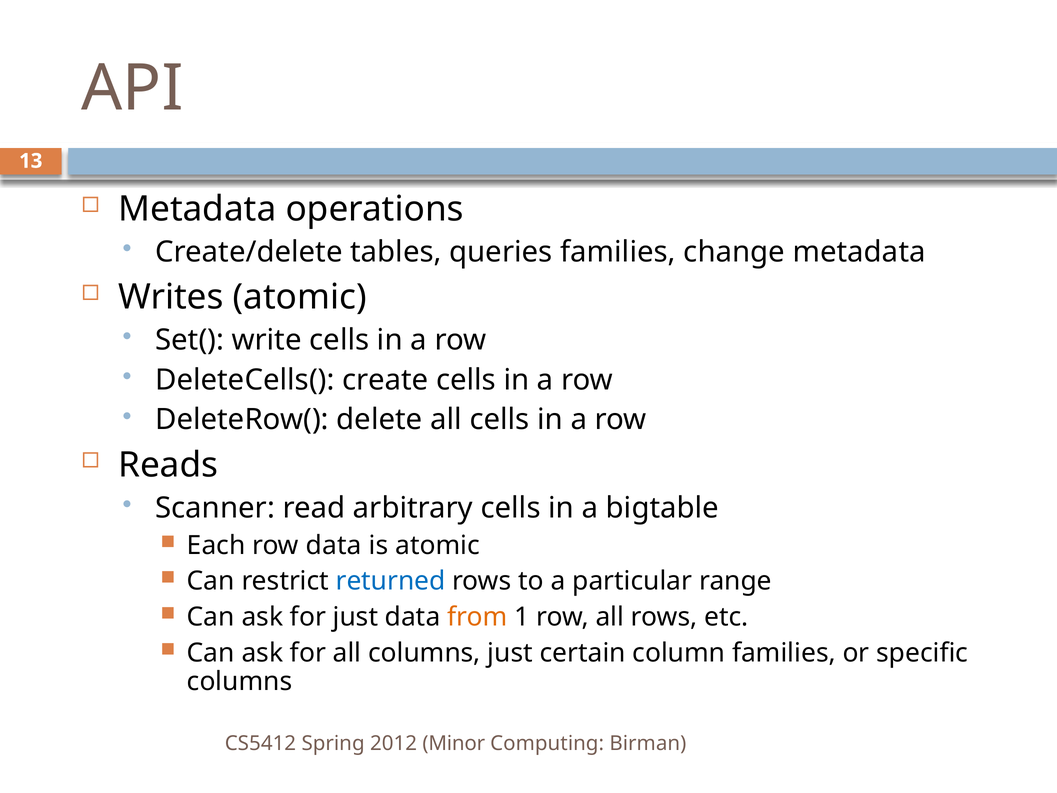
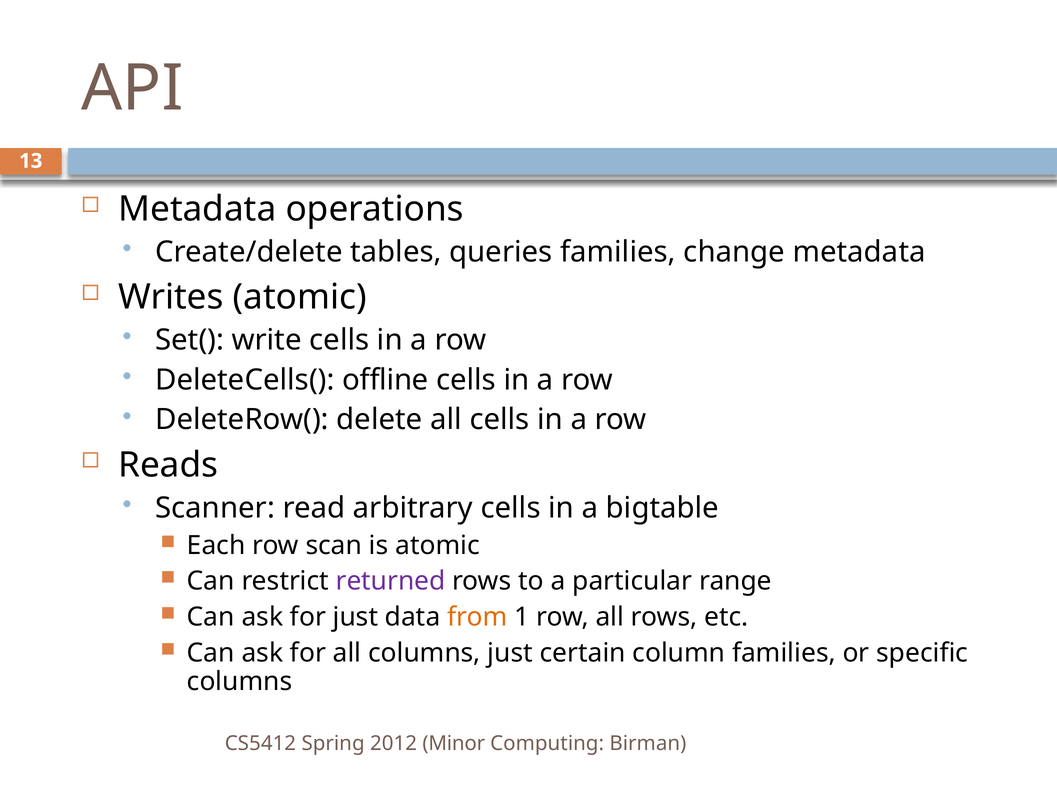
create: create -> offline (385, 380)
row data: data -> scan (334, 545)
returned colour: blue -> purple (391, 581)
